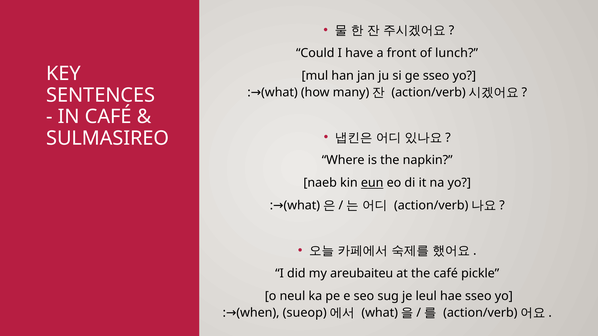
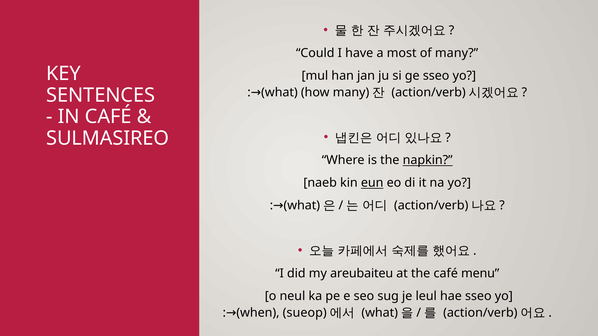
front: front -> most (402, 53)
of lunch: lunch -> many (457, 53)
napkin underline: none -> present (428, 160)
pickle: pickle -> menu (480, 274)
